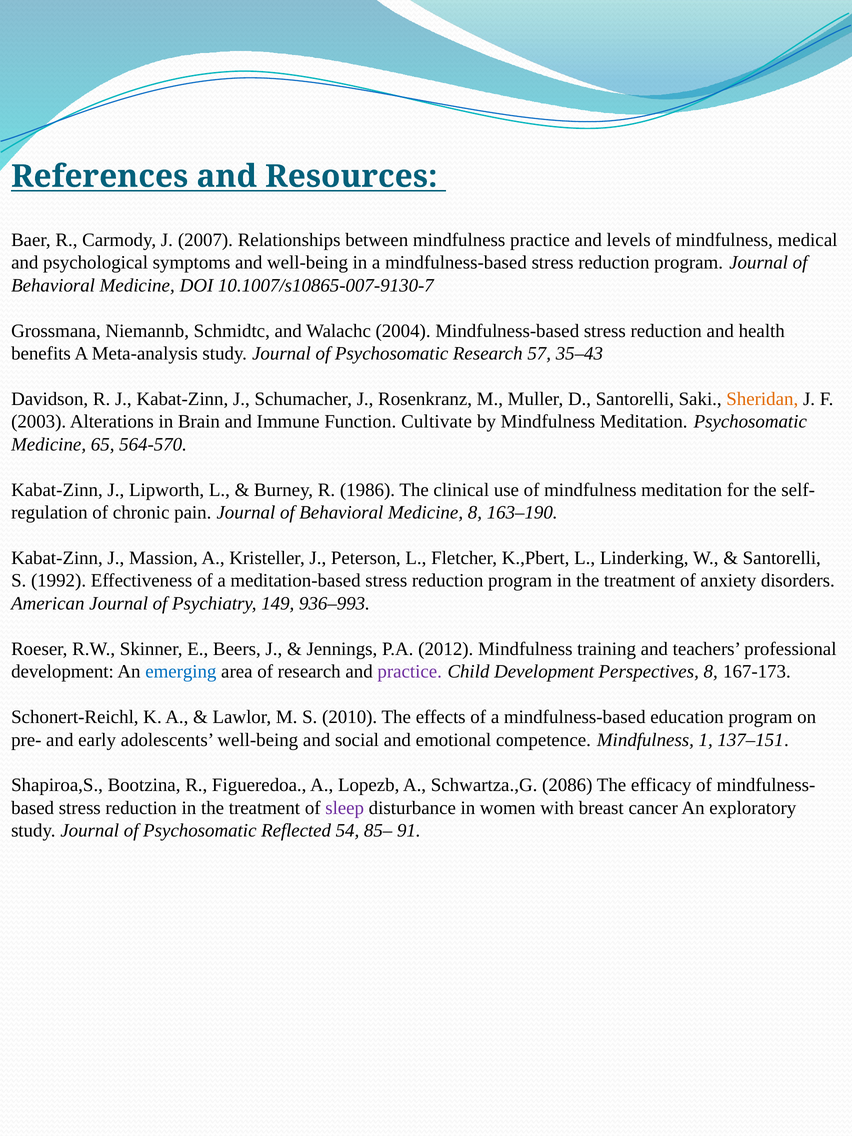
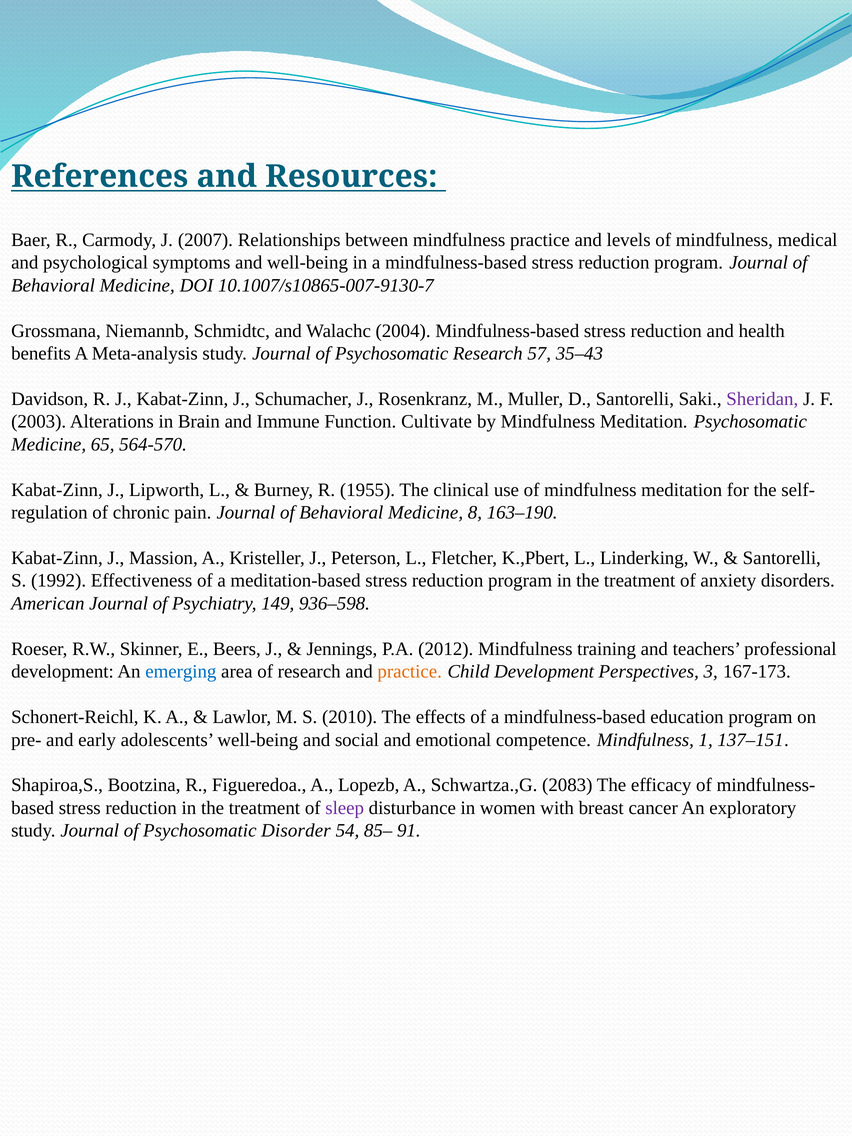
Sheridan colour: orange -> purple (762, 399)
1986: 1986 -> 1955 (367, 490)
936–993: 936–993 -> 936–598 (334, 603)
practice colour: purple -> orange (410, 672)
Perspectives 8: 8 -> 3 (711, 672)
2086: 2086 -> 2083 (567, 785)
Reflected: Reflected -> Disorder (296, 831)
